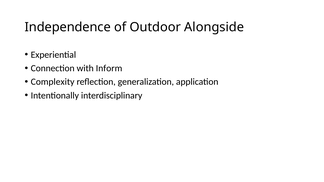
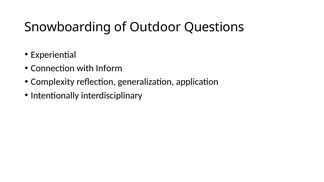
Independence: Independence -> Snowboarding (68, 27)
Alongside: Alongside -> Questions (214, 27)
